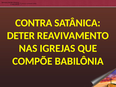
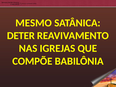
CONTRA: CONTRA -> MESMO (34, 23)
